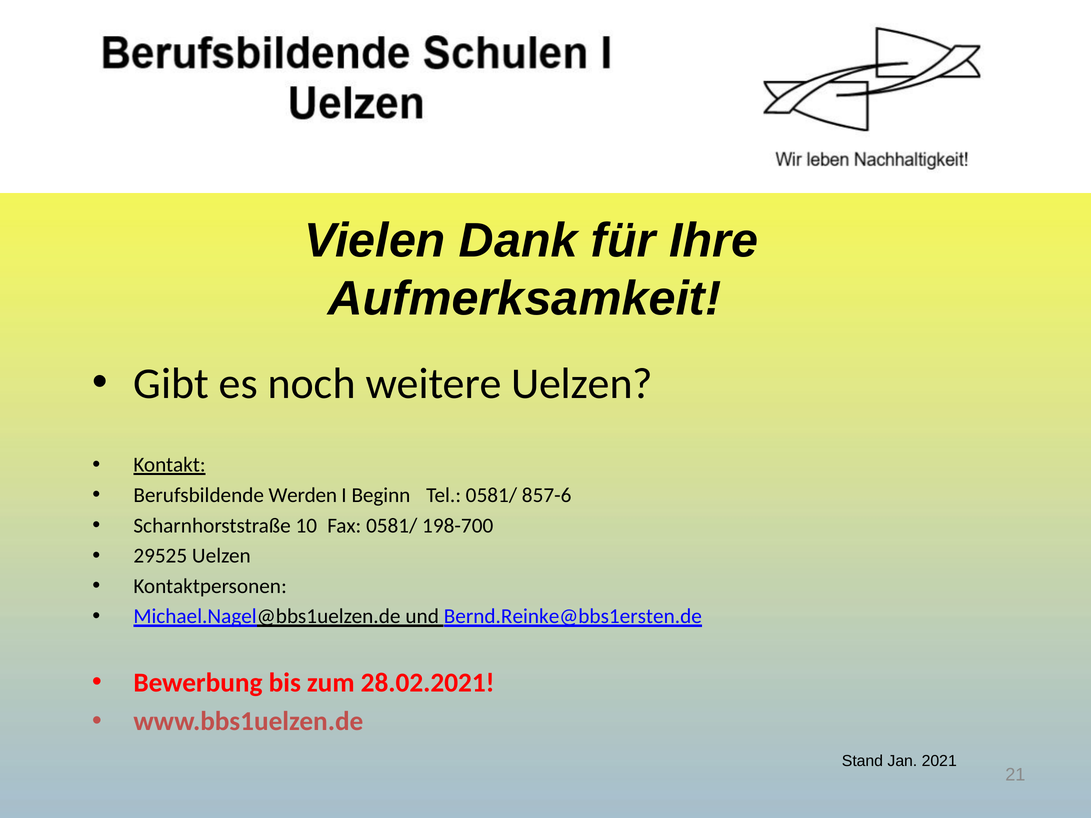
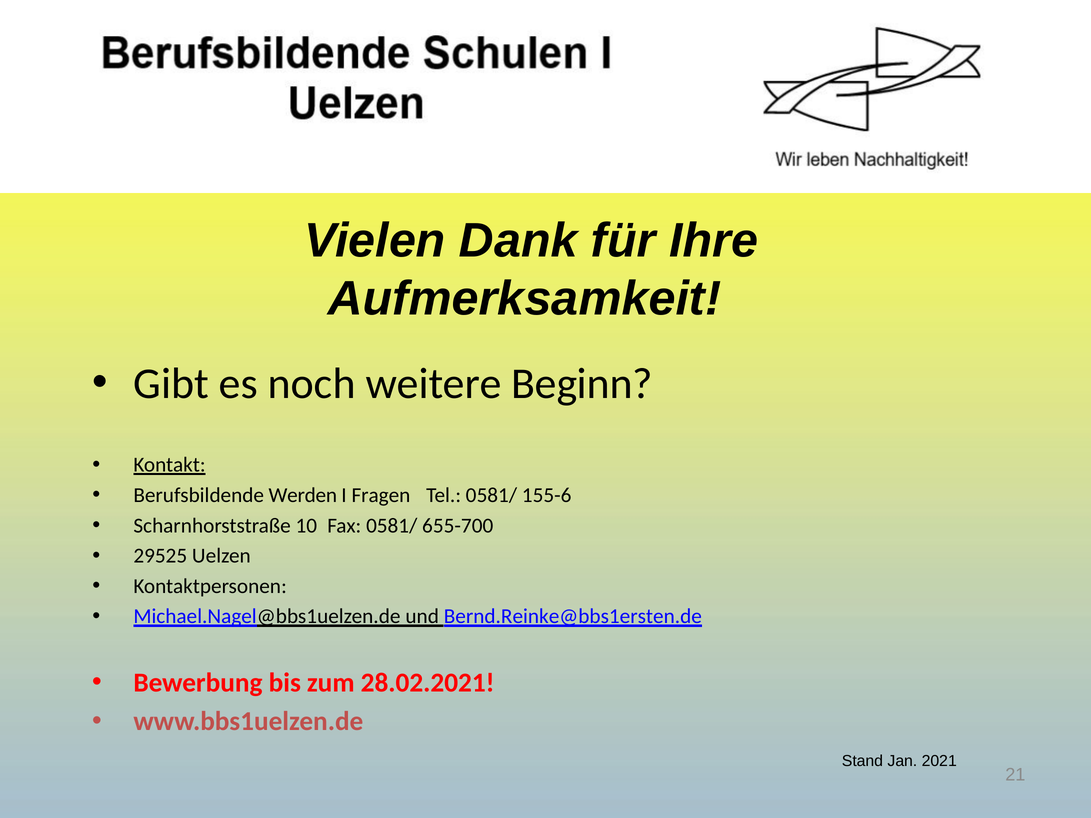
weitere Uelzen: Uelzen -> Beginn (582, 384)
Beginn: Beginn -> Fragen (381, 495)
857-6: 857-6 -> 155-6 (547, 495)
198-700: 198-700 -> 655-700 (458, 526)
